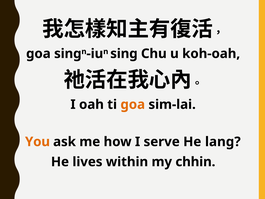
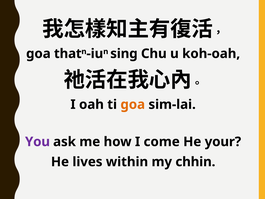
goa sing: sing -> that (68, 54)
You colour: orange -> purple (37, 142)
serve: serve -> come (162, 142)
lang: lang -> your (223, 142)
